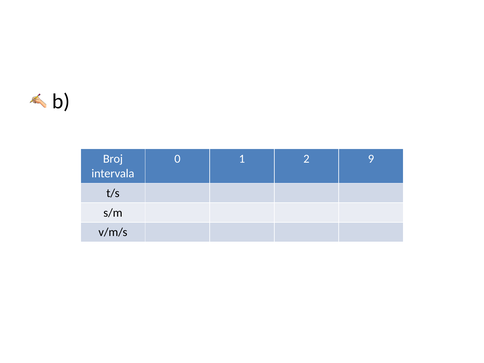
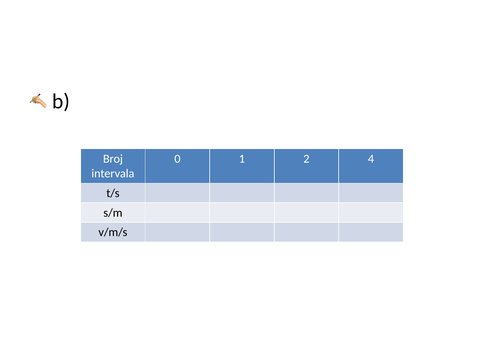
9: 9 -> 4 (371, 159)
